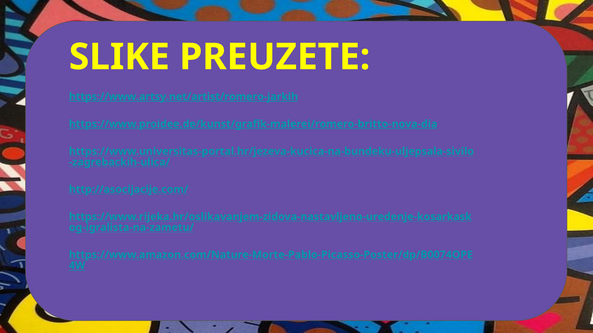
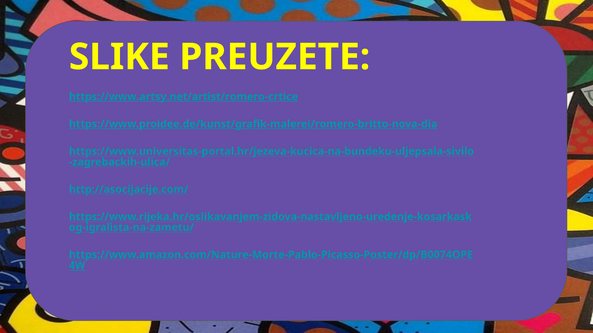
https://www.artsy.net/artist/romero-jarkih: https://www.artsy.net/artist/romero-jarkih -> https://www.artsy.net/artist/romero-crtice (183, 97)
